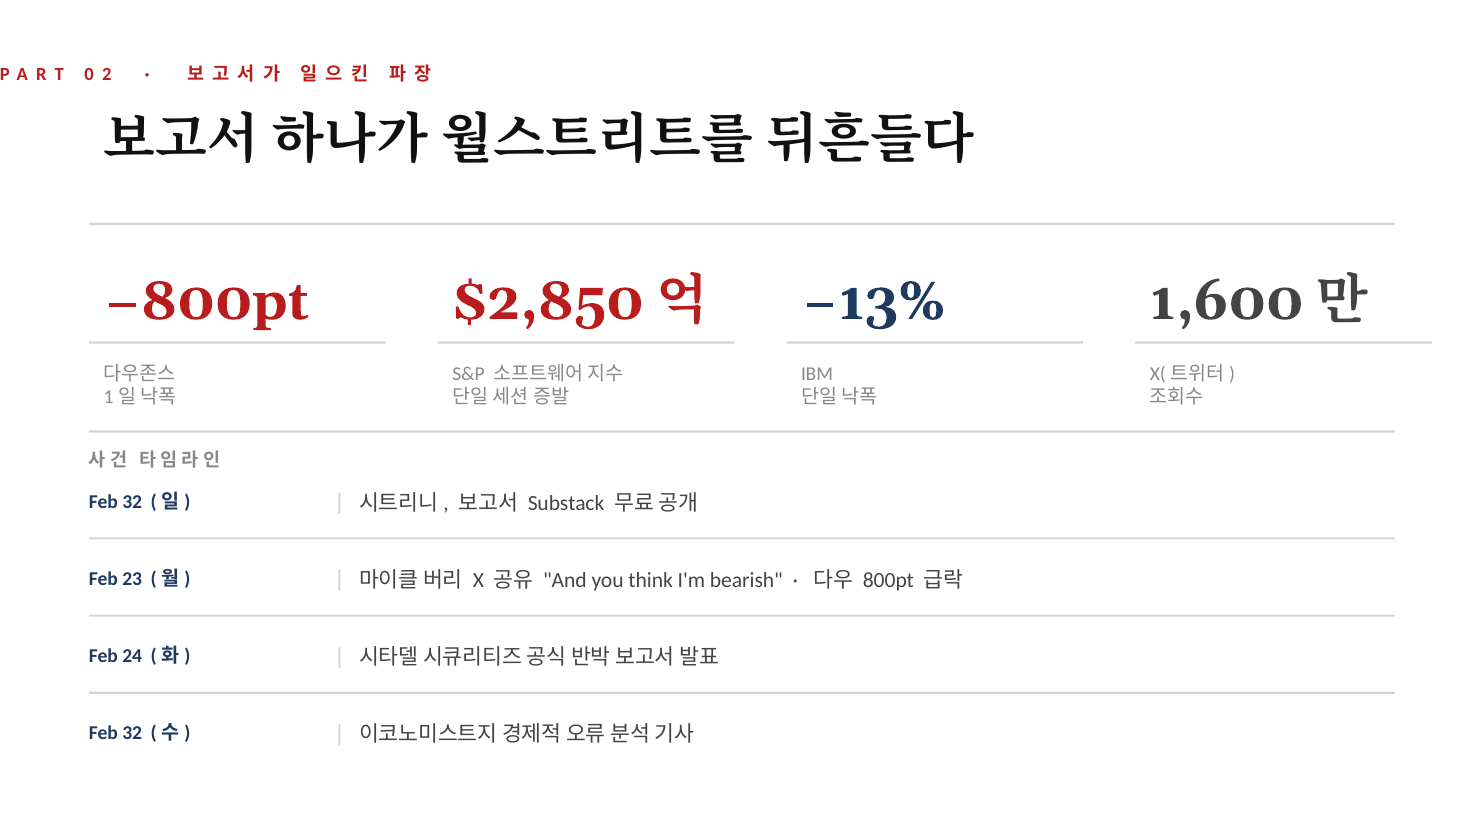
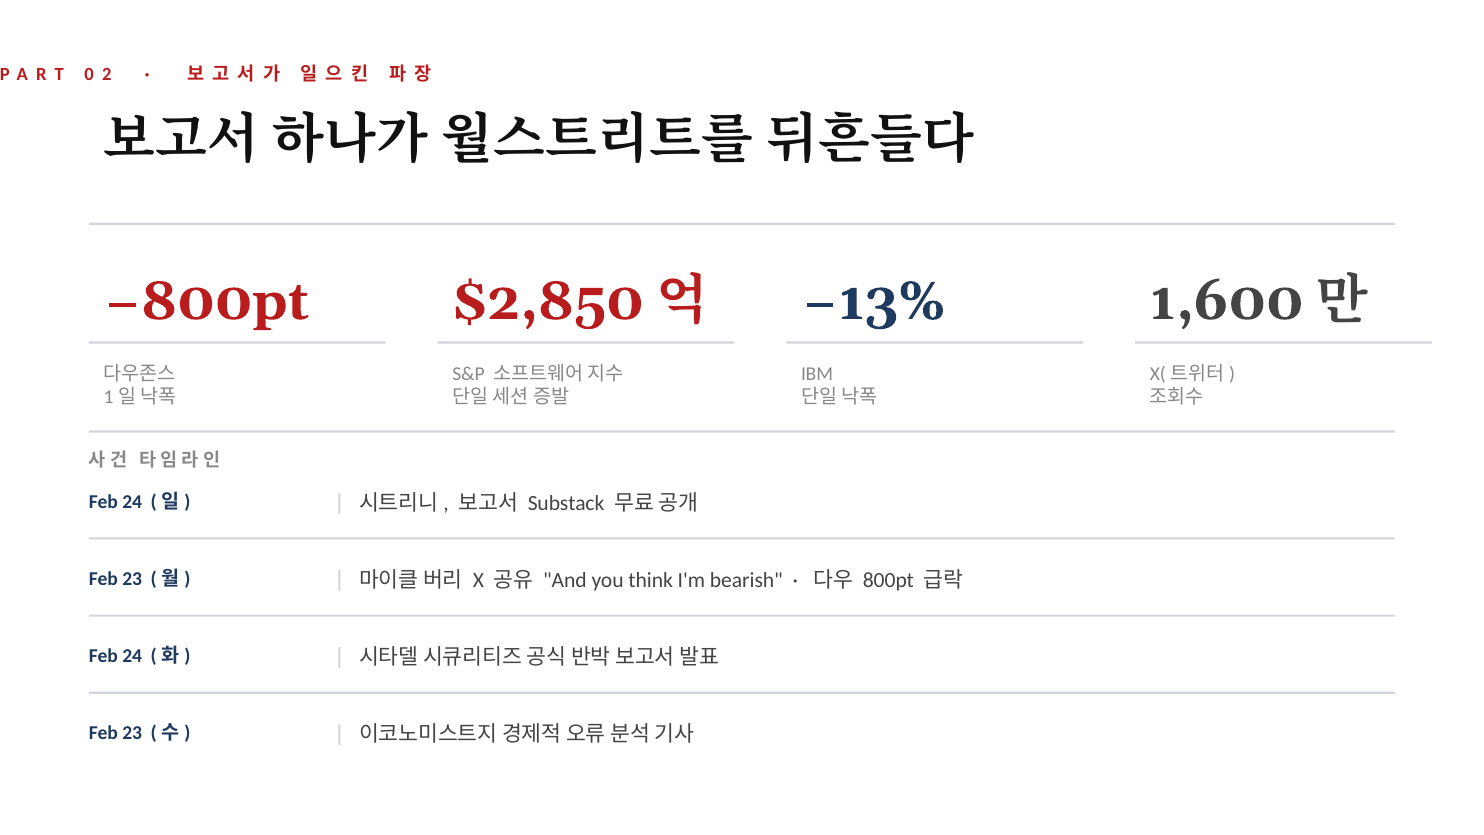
32: 32 -> 24 (132, 501)
32: 32 -> 23 (132, 733)
